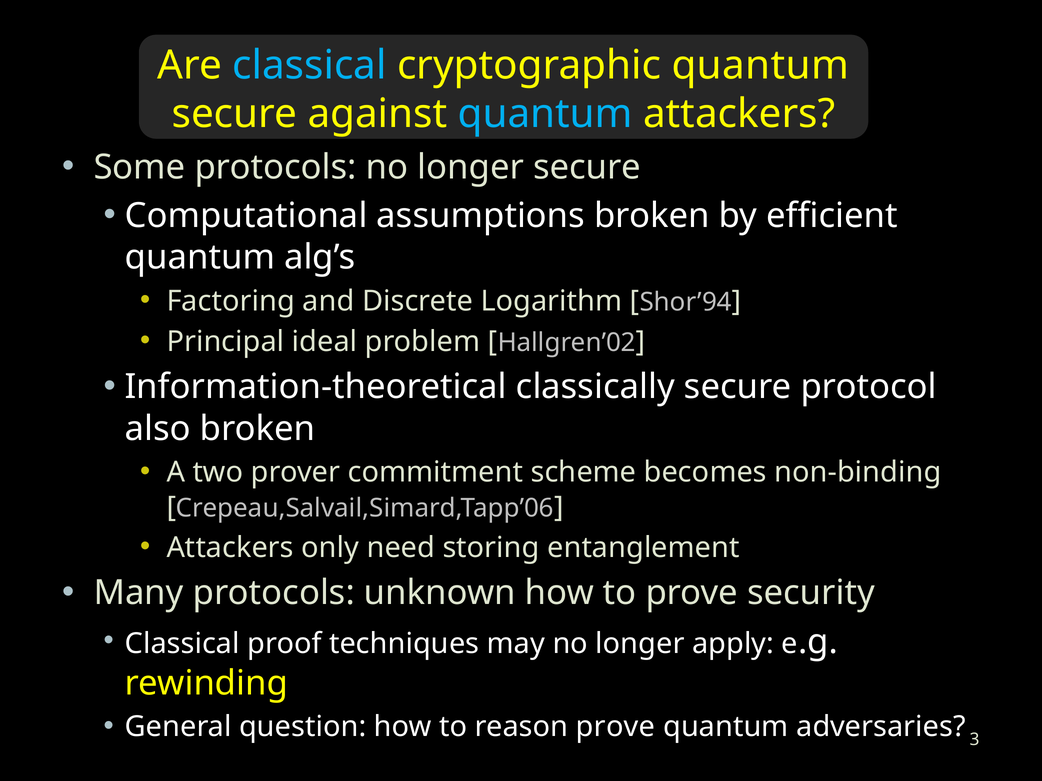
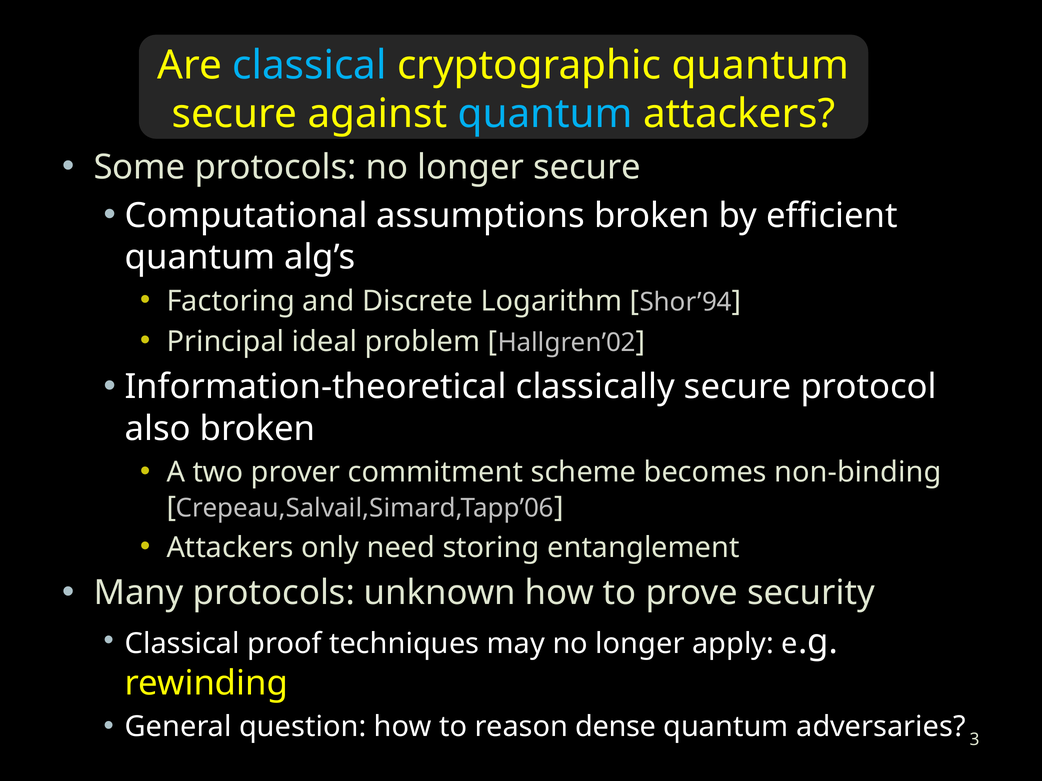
reason prove: prove -> dense (616, 727)
